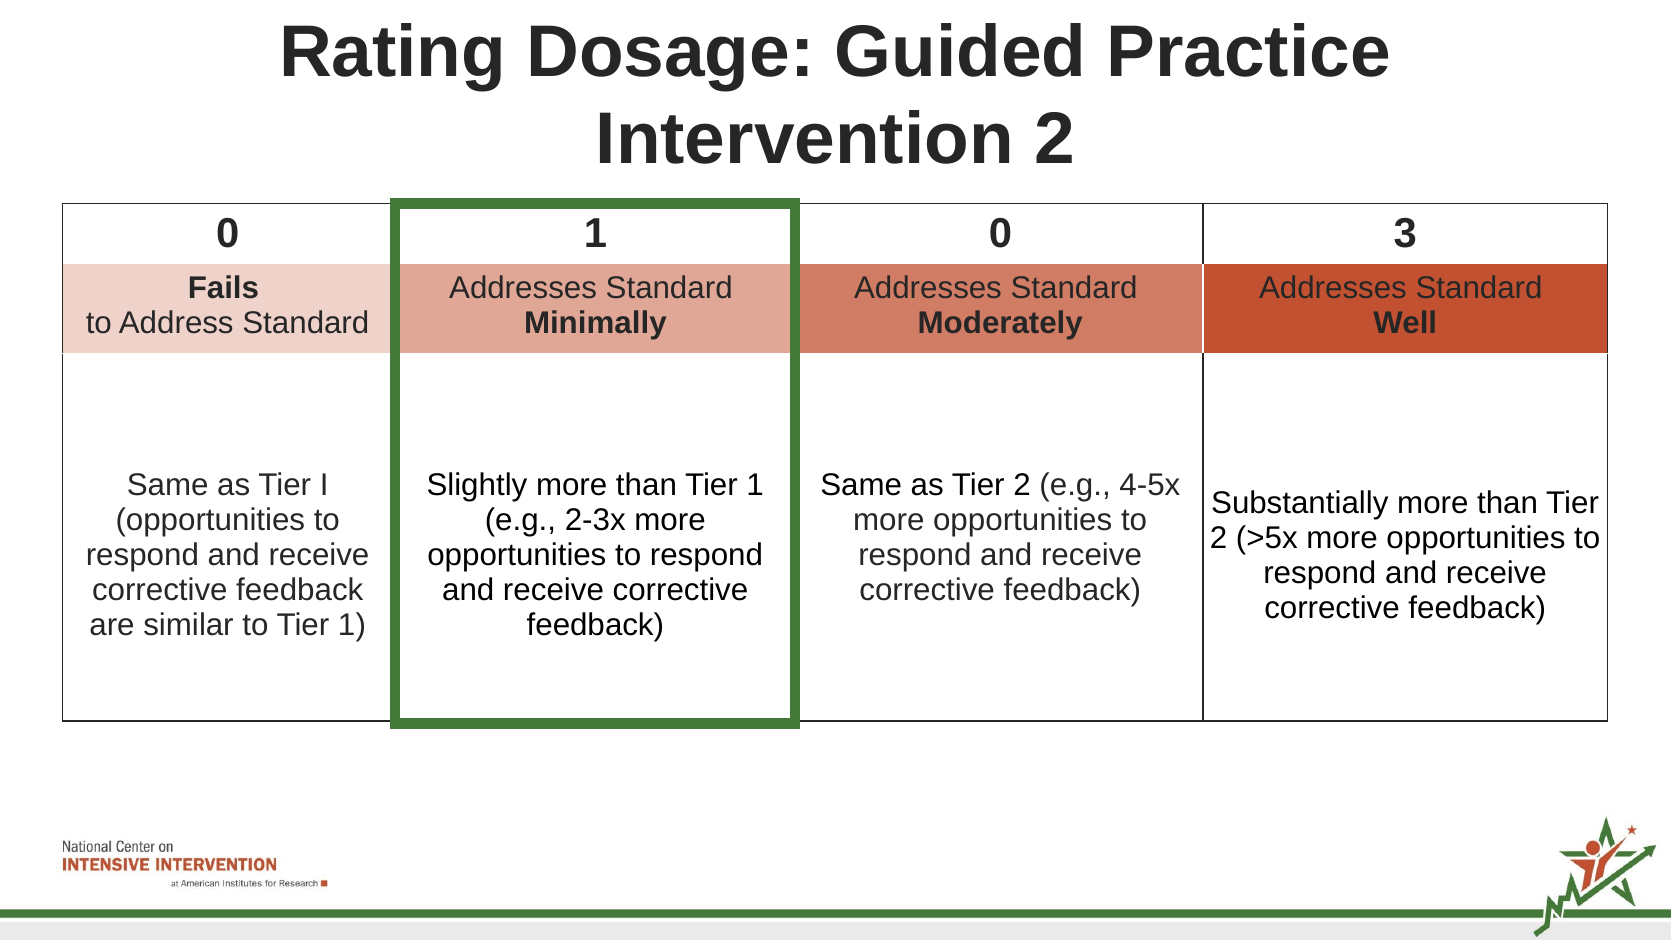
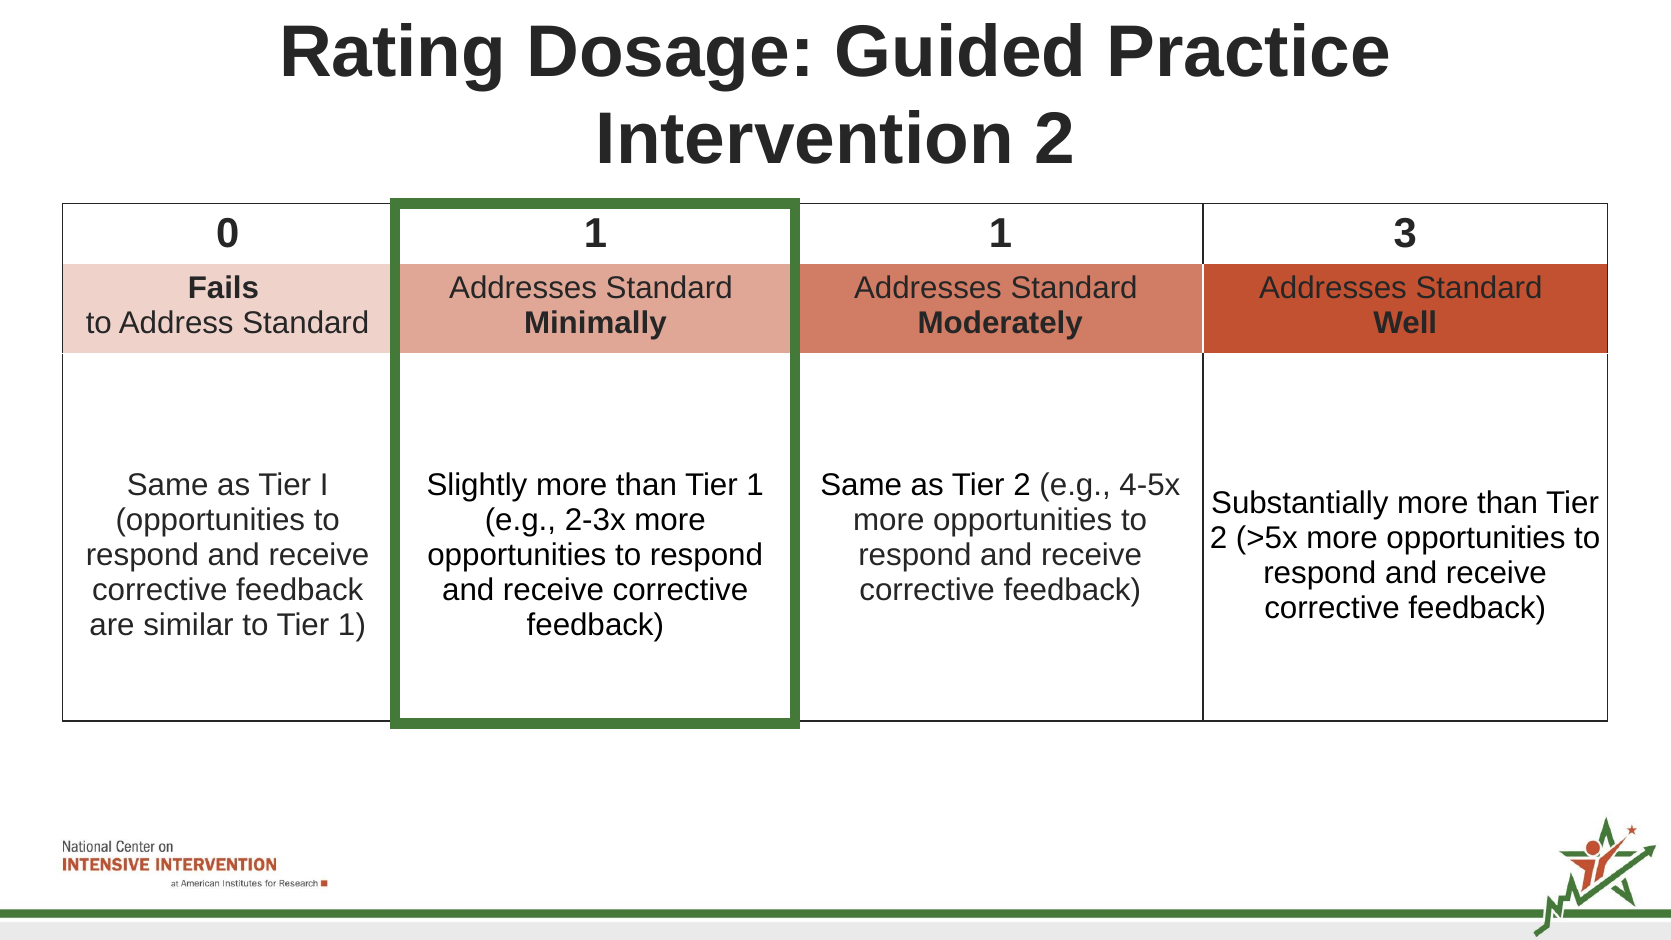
1 0: 0 -> 1 (1000, 234)
